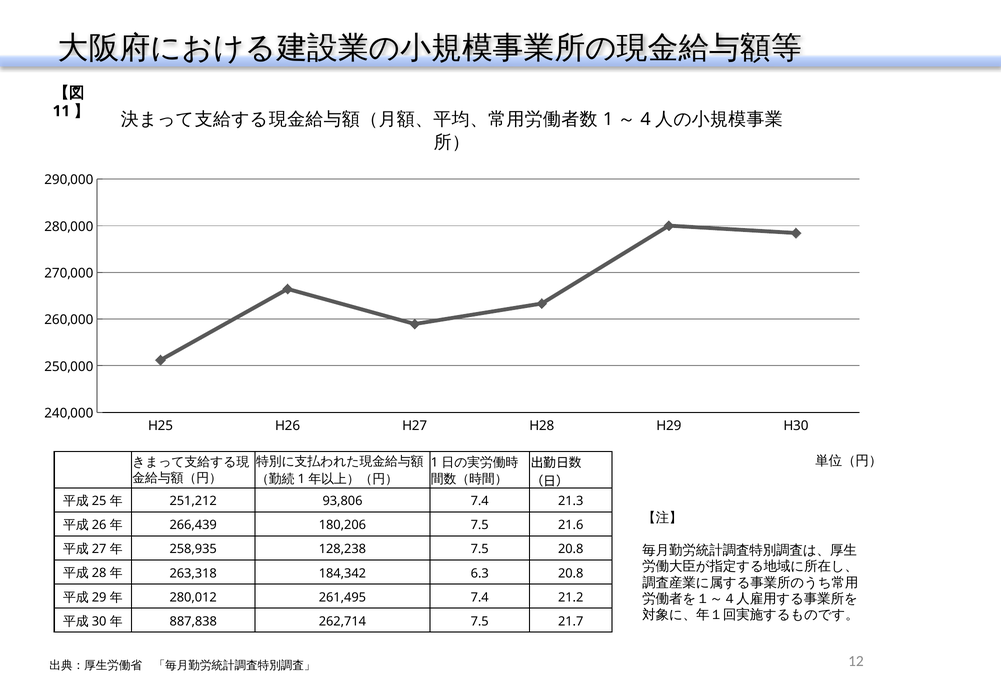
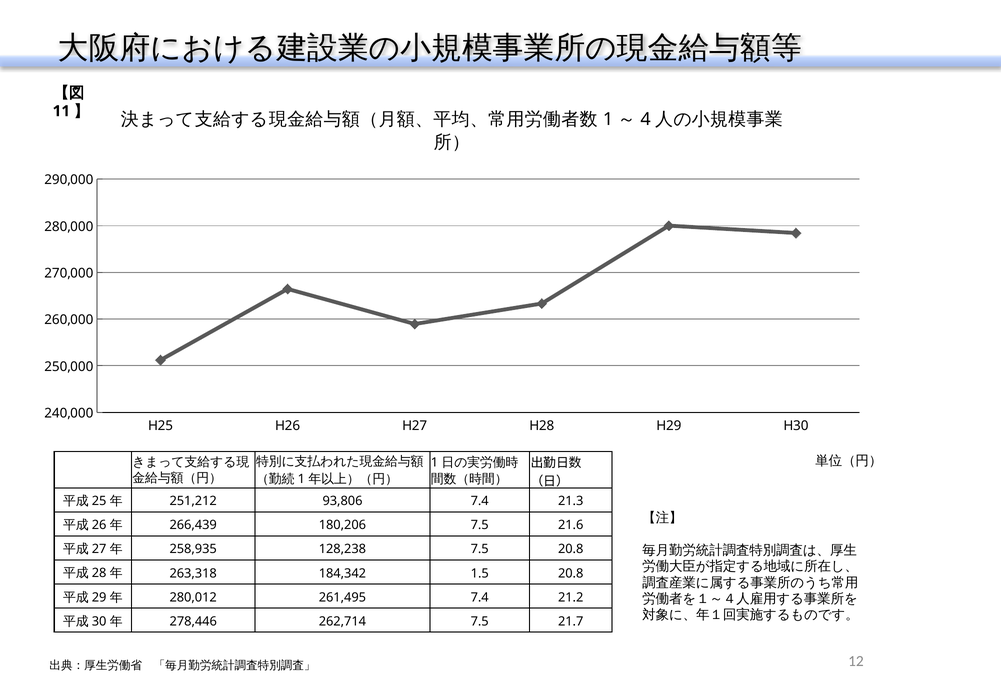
6.3: 6.3 -> 1.5 (480, 574)
887,838: 887,838 -> 278,446 (193, 622)
